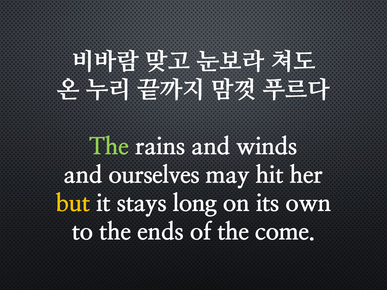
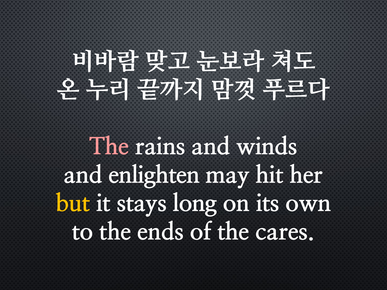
The colour: light green -> pink (109, 147)
ourselves: ourselves -> enlighten (154, 175)
come: come -> cares (285, 232)
